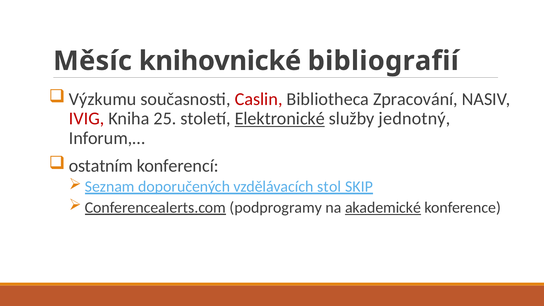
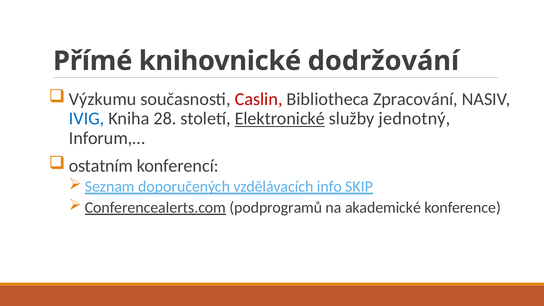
Měsíc: Měsíc -> Přímé (93, 61)
bibliografií: bibliografií -> dodržování (383, 61)
IVIG colour: red -> blue (87, 119)
25: 25 -> 28 (165, 119)
stol: stol -> info (329, 187)
podprogramy: podprogramy -> podprogramů (276, 208)
akademické underline: present -> none (383, 208)
